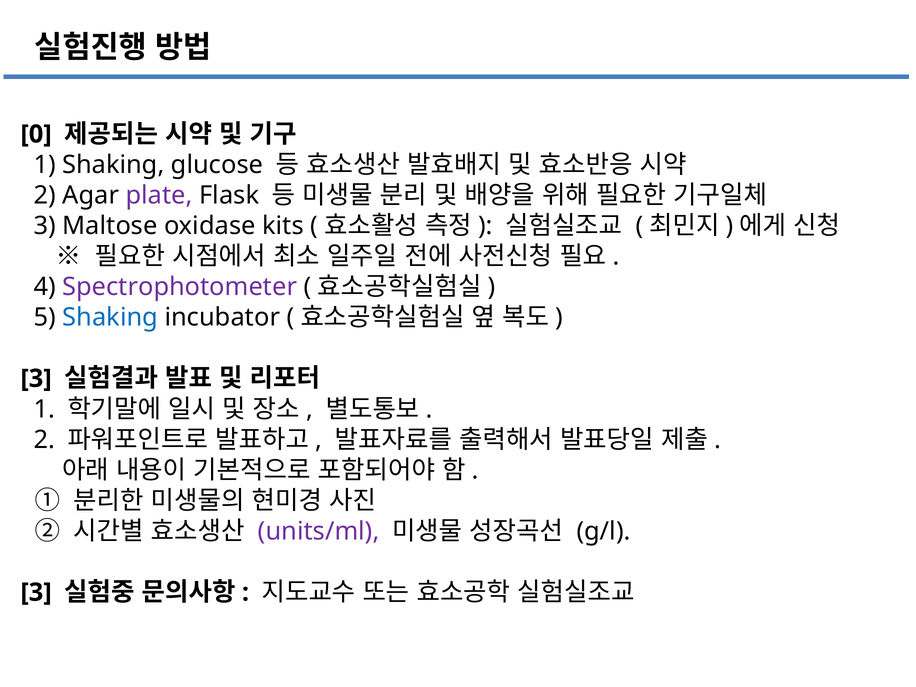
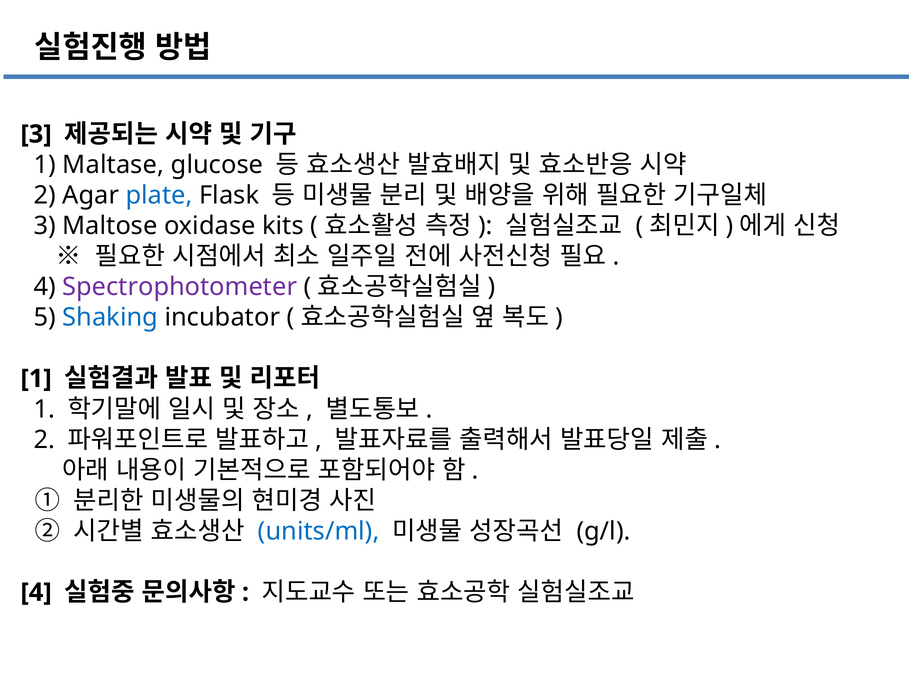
0: 0 -> 3 (36, 134)
1 Shaking: Shaking -> Maltase (113, 165)
plate colour: purple -> blue (159, 195)
3: 3 -> 1 (36, 379)
units/ml colour: purple -> blue (319, 531)
3: 3 -> 4 (36, 592)
